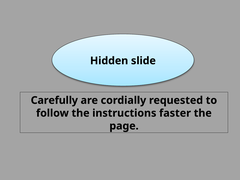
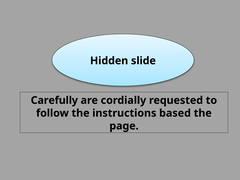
faster: faster -> based (175, 113)
